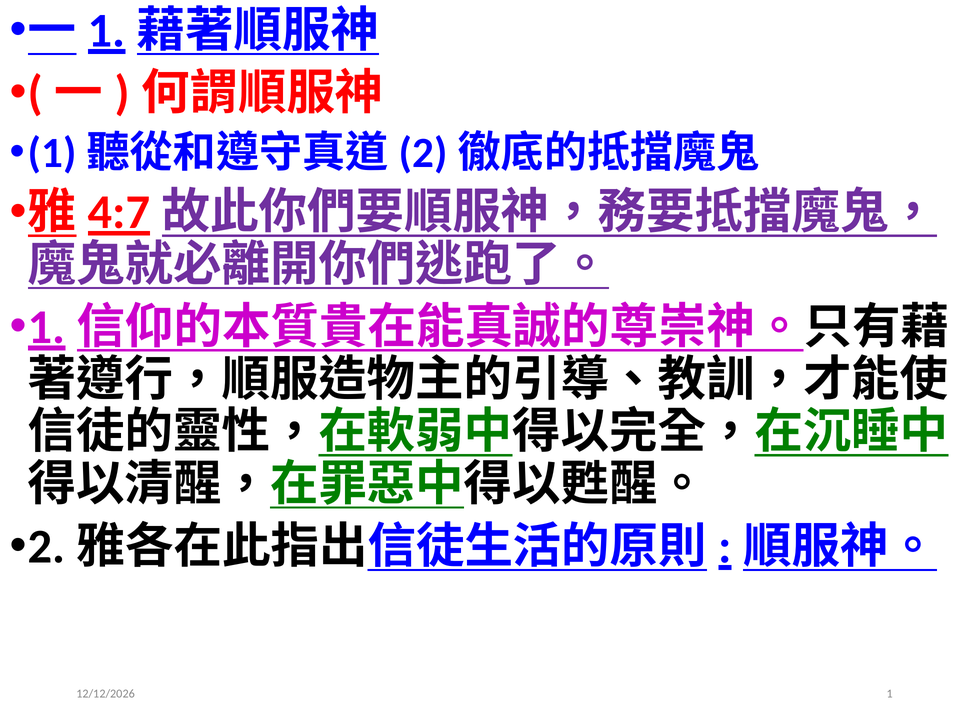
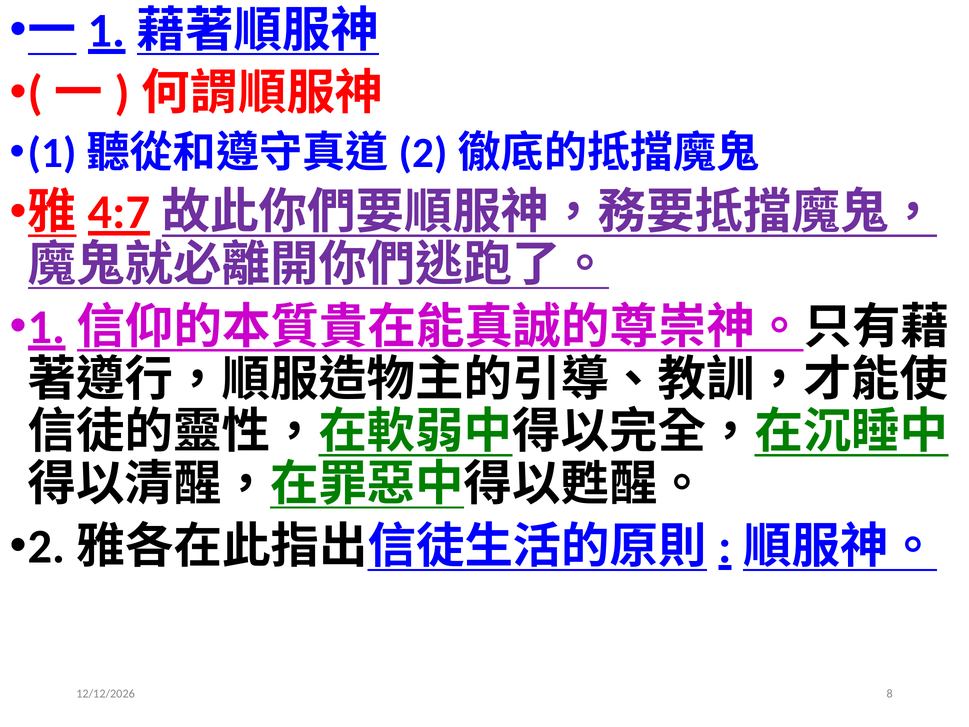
1: 1 -> 8 (890, 694)
